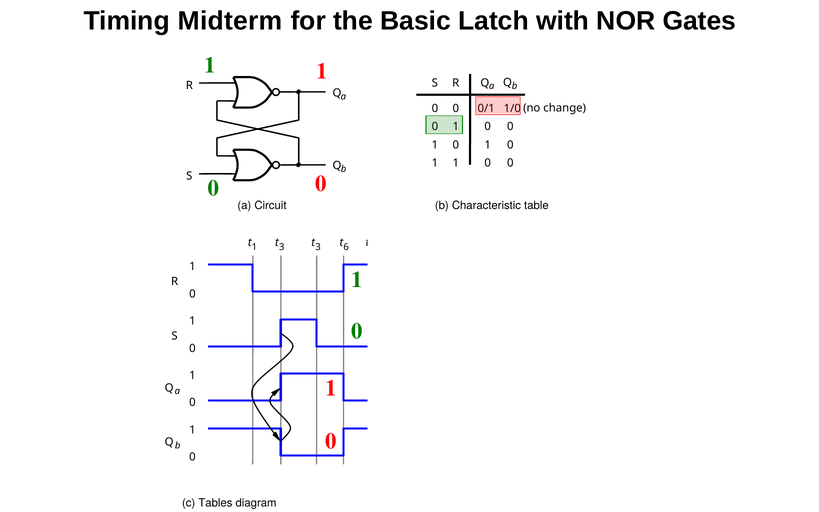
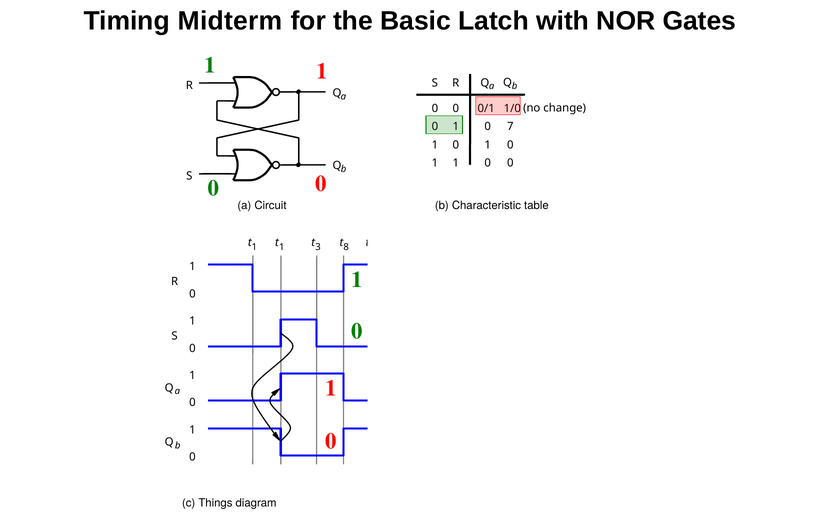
0: 0 -> 7 (510, 127)
1 t 3: 3 -> 1 (282, 247)
3 t 6: 6 -> 8 (346, 247)
Tables: Tables -> Things (215, 503)
